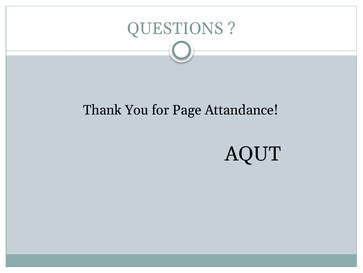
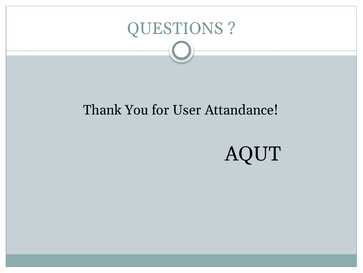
Page: Page -> User (187, 110)
